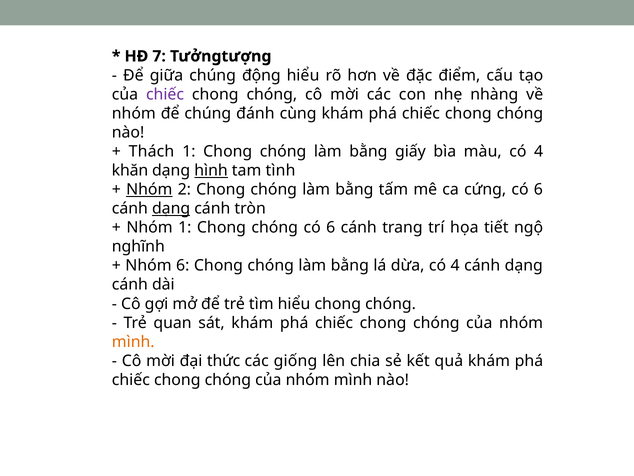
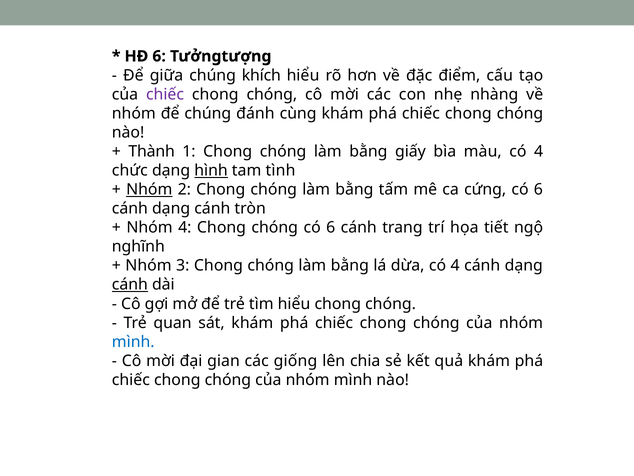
HĐ 7: 7 -> 6 (159, 56)
động: động -> khích (261, 75)
Thách: Thách -> Thành (152, 151)
khăn: khăn -> chức (130, 170)
dạng underline: present -> none (171, 208)
Nhóm 1: 1 -> 4 (185, 227)
Nhóm 6: 6 -> 3 (183, 265)
cánh underline: none -> present (130, 284)
mình colour: orange -> blue (133, 341)
thức: thức -> gian (224, 361)
